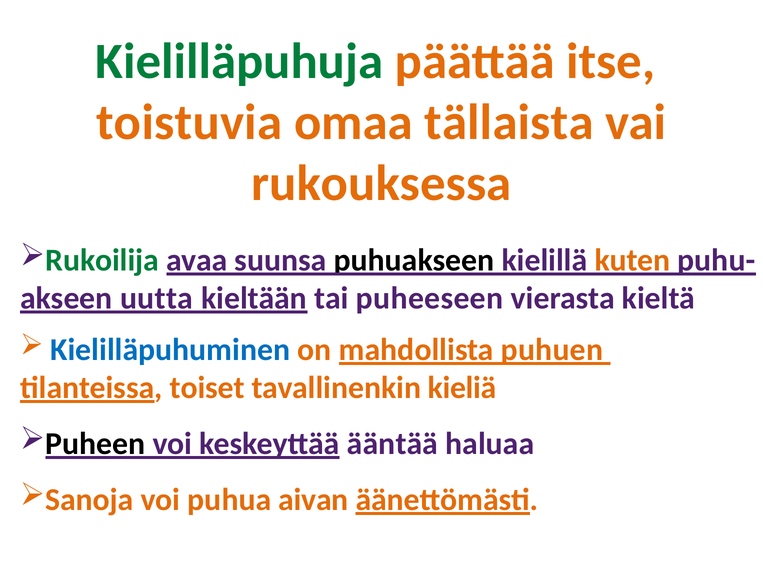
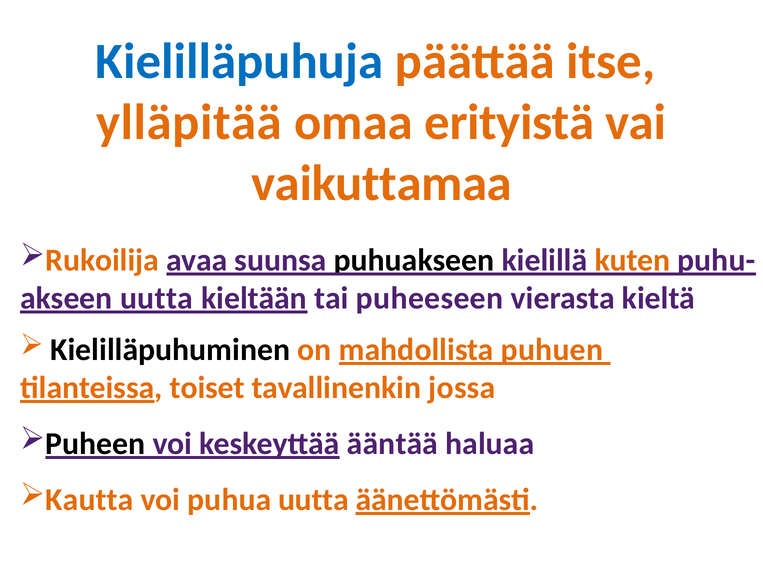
Kielilläpuhuja colour: green -> blue (239, 61)
toistuvia: toistuvia -> ylläpitää (189, 122)
tällaista: tällaista -> erityistä (509, 122)
rukouksessa: rukouksessa -> vaikuttamaa (382, 183)
Rukoilija colour: green -> orange (102, 260)
Kielilläpuhuminen colour: blue -> black (170, 350)
kieliä: kieliä -> jossa (462, 388)
Sanoja: Sanoja -> Kautta (89, 500)
puhua aivan: aivan -> uutta (313, 500)
